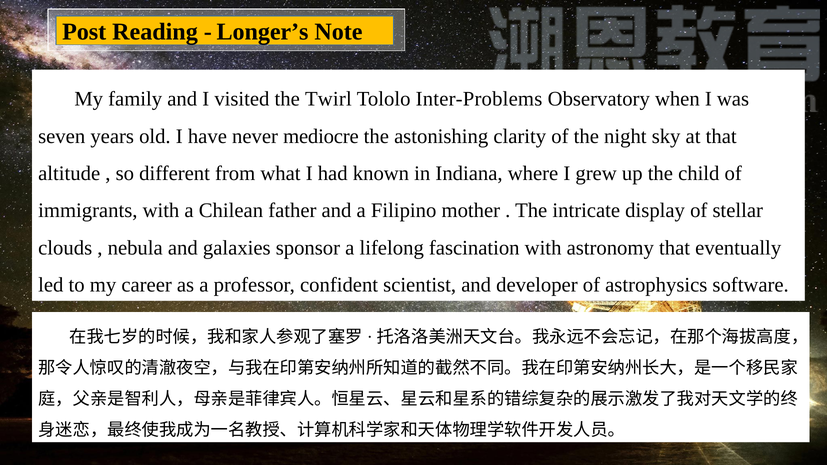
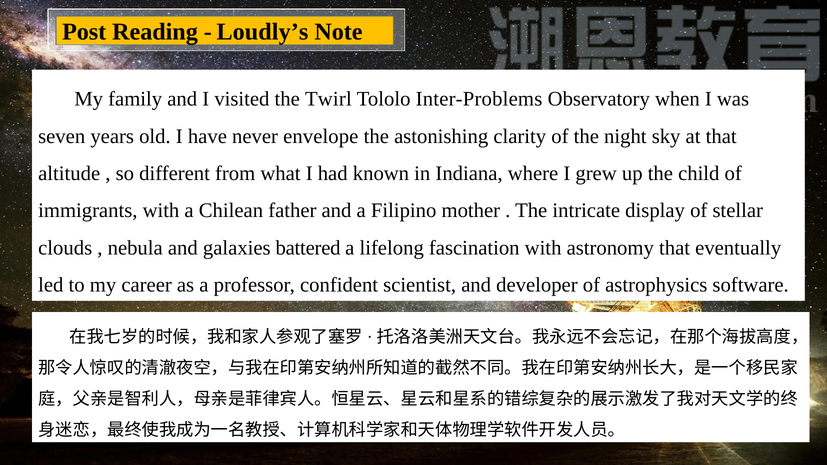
Longer’s: Longer’s -> Loudly’s (262, 32)
mediocre: mediocre -> envelope (321, 136)
sponsor: sponsor -> battered (308, 248)
